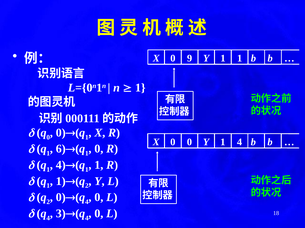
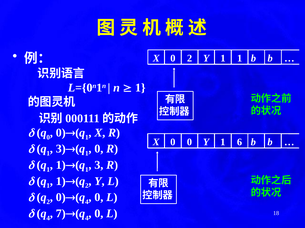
0 9: 9 -> 2 (190, 58)
1 4: 4 -> 6 (240, 142)
6: 6 -> 3 (61, 149)
4: 4 -> 1 (61, 166)
1: 1 -> 3 (99, 166)
3: 3 -> 7 (61, 214)
